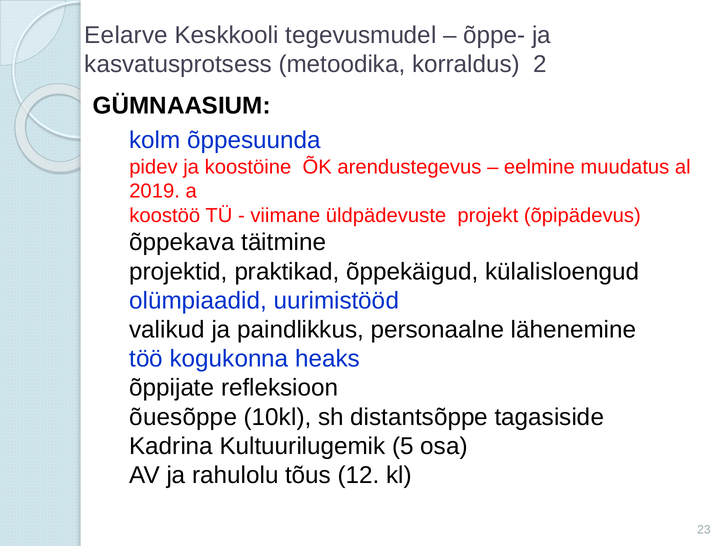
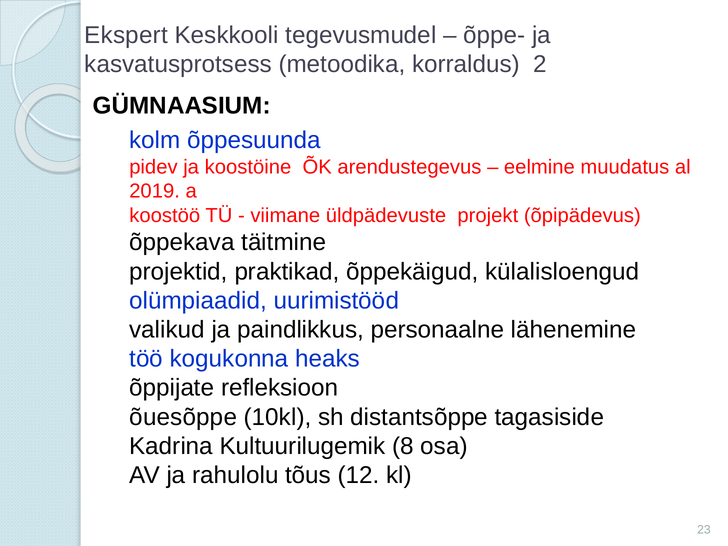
Eelarve: Eelarve -> Ekspert (126, 35)
5: 5 -> 8 (403, 446)
